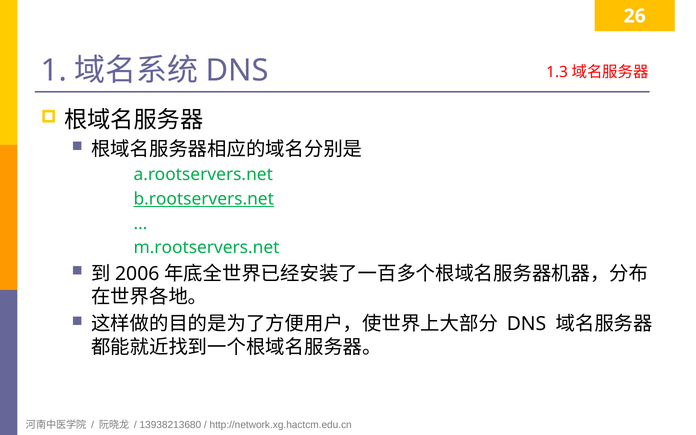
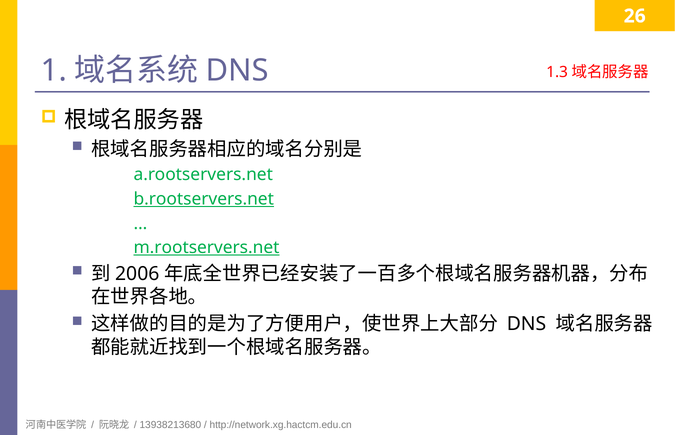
m.rootservers.net underline: none -> present (206, 248)
